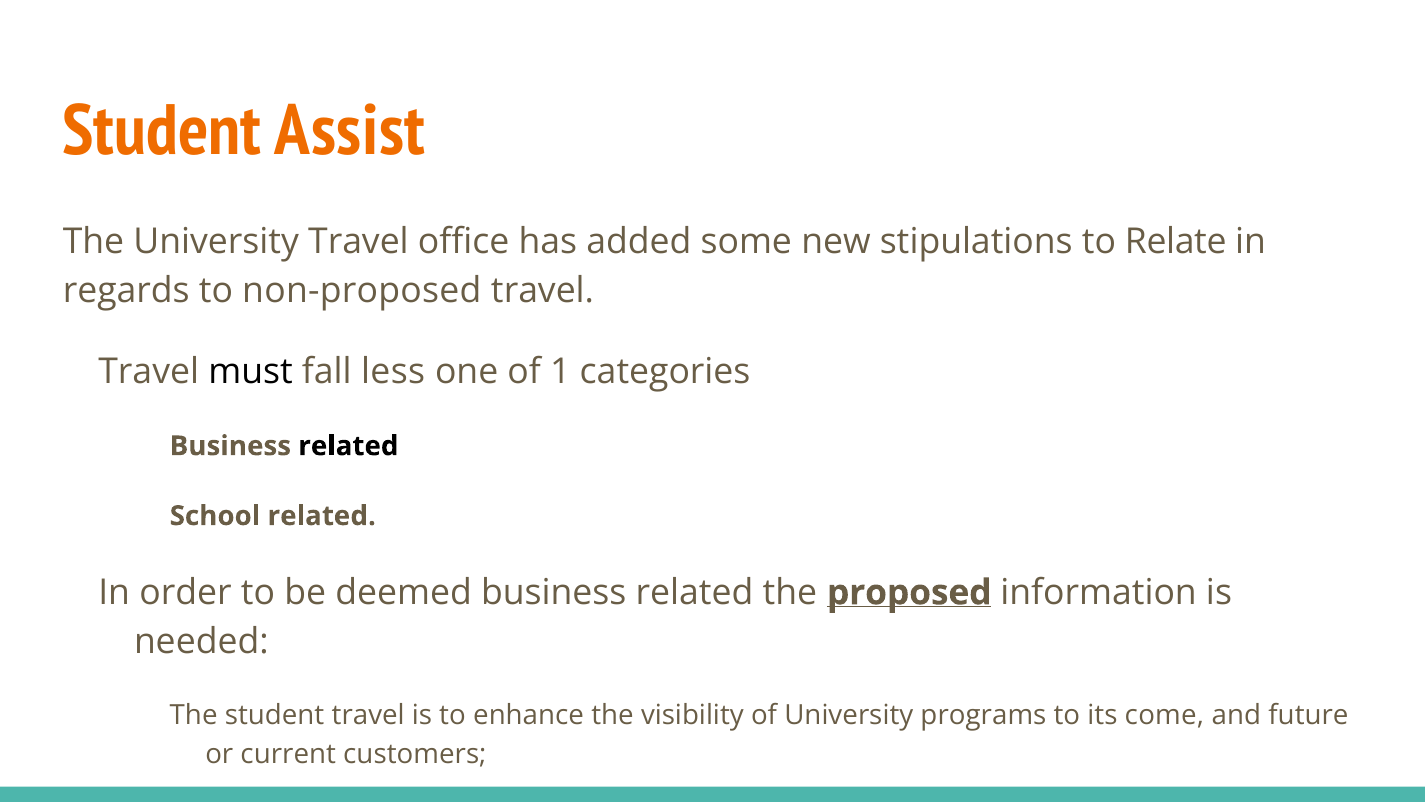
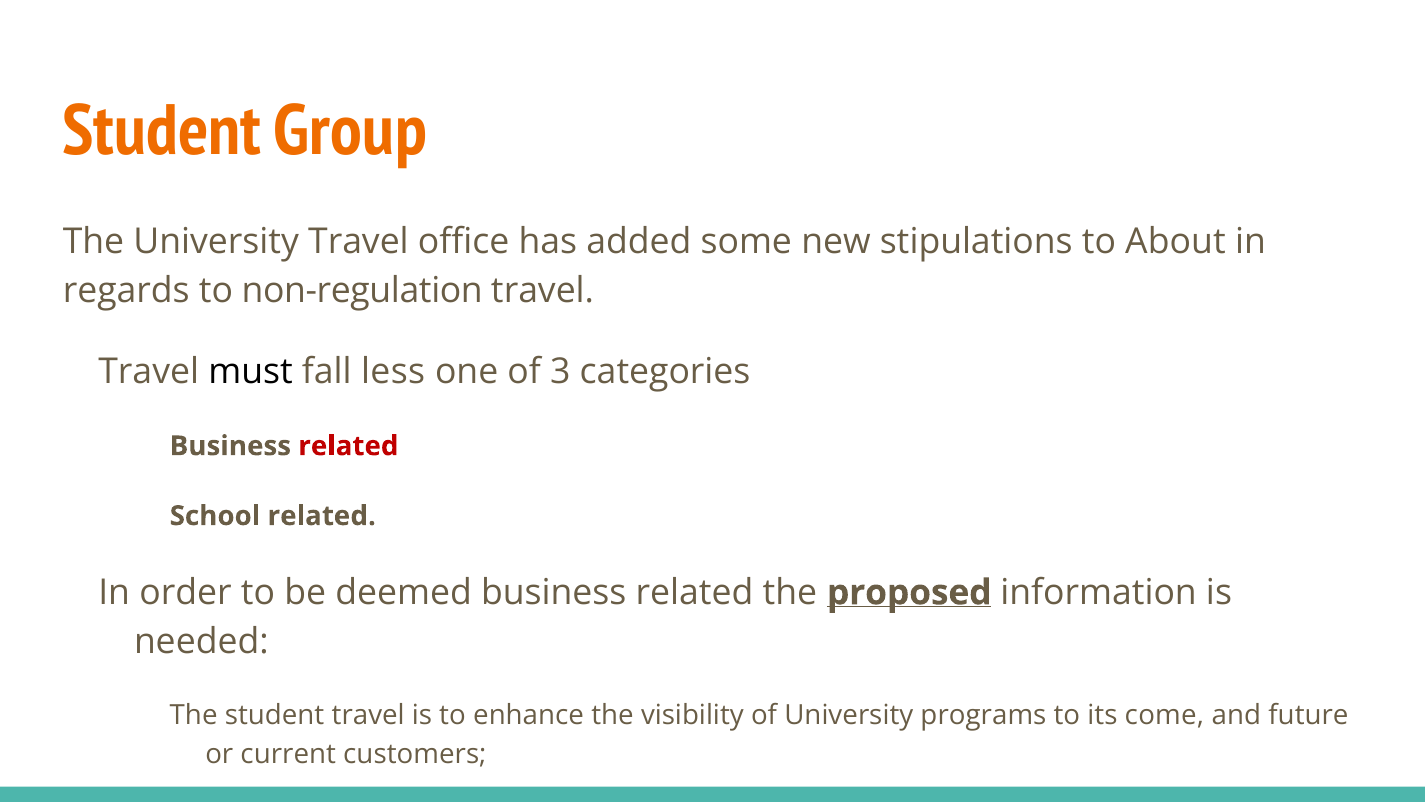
Assist: Assist -> Group (350, 131)
to Relate: Relate -> About (1176, 242)
non-proposed: non-proposed -> non-regulation (362, 291)
1: 1 -> 3 (560, 372)
related colour: black -> red (348, 446)
